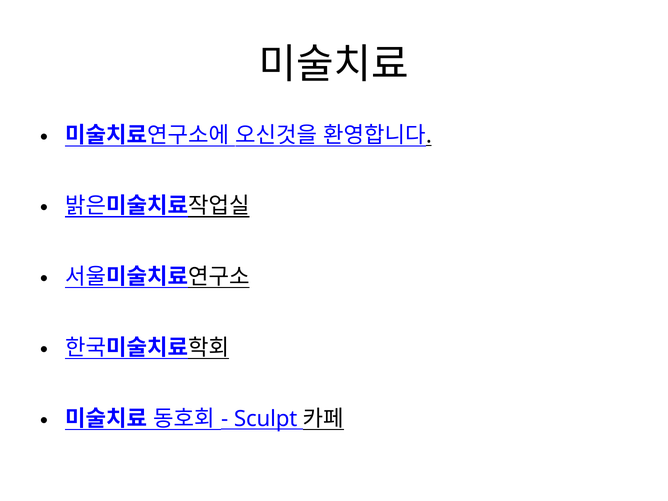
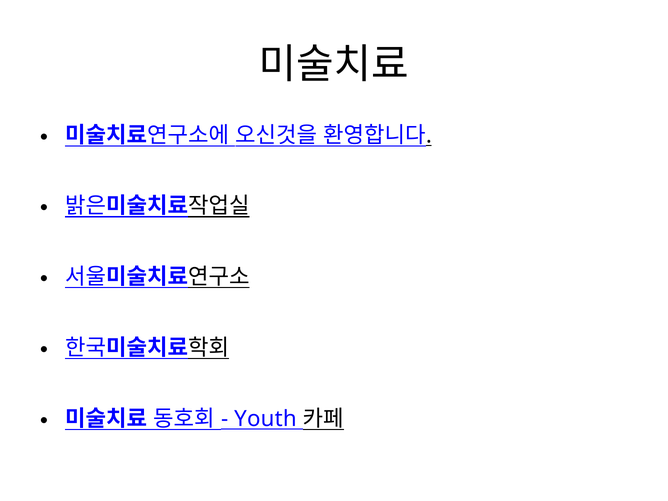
Sculpt: Sculpt -> Youth (265, 419)
